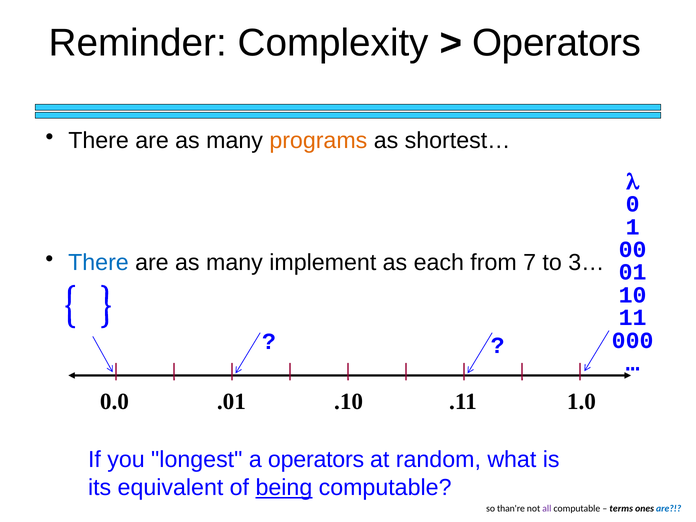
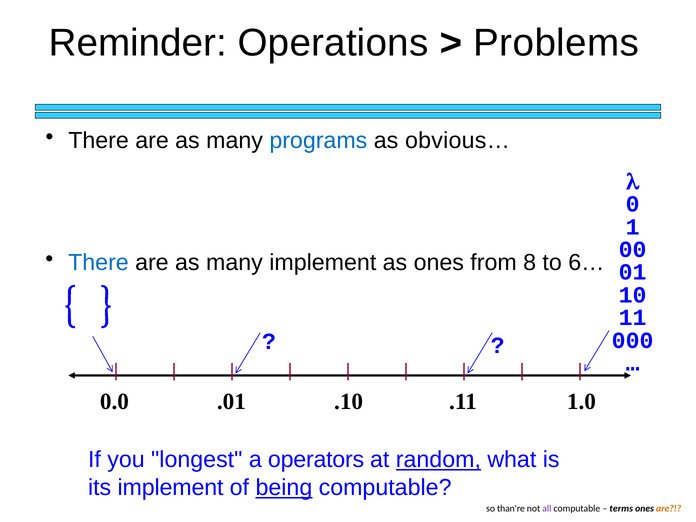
Complexity: Complexity -> Operations (333, 43)
Operators: Operators -> Problems (556, 43)
programs colour: orange -> blue (318, 141)
shortest…: shortest… -> obvious… (457, 141)
as each: each -> ones (439, 263)
7: 7 -> 8 (530, 263)
3…: 3… -> 6… (586, 263)
random underline: none -> present (438, 460)
its equivalent: equivalent -> implement (171, 488)
are colour: blue -> orange (669, 509)
